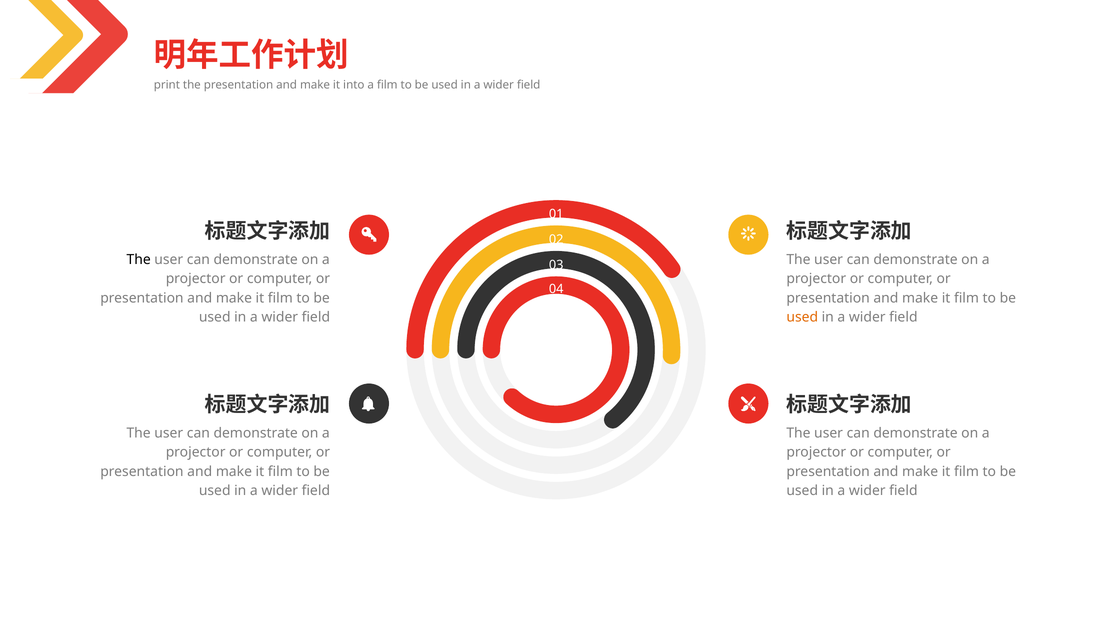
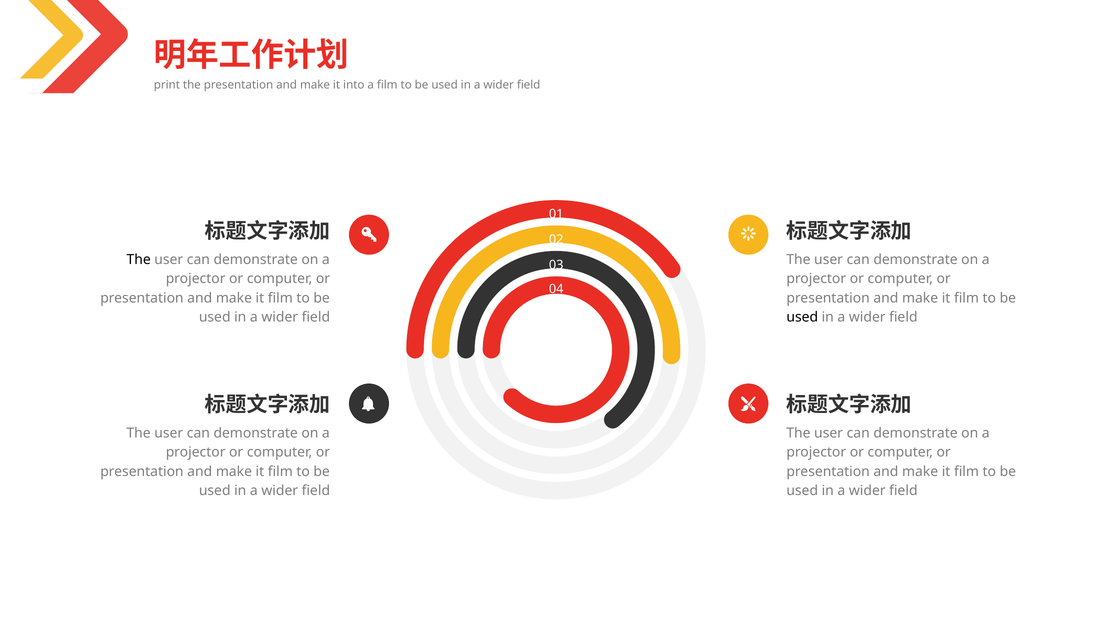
used colour: orange -> black (802, 317)
